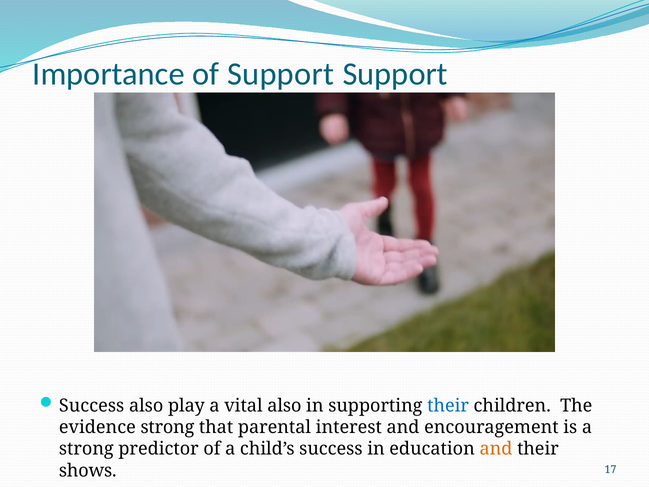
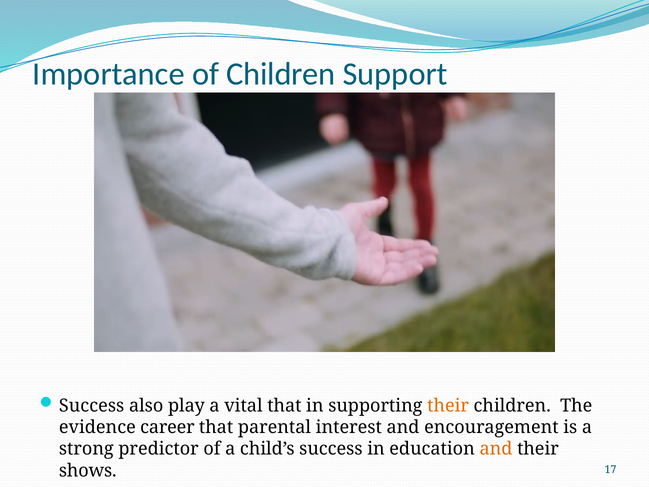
of Support: Support -> Children (281, 74)
vital also: also -> that (284, 405)
their colour: blue -> orange (448, 405)
evidence strong: strong -> career (167, 427)
